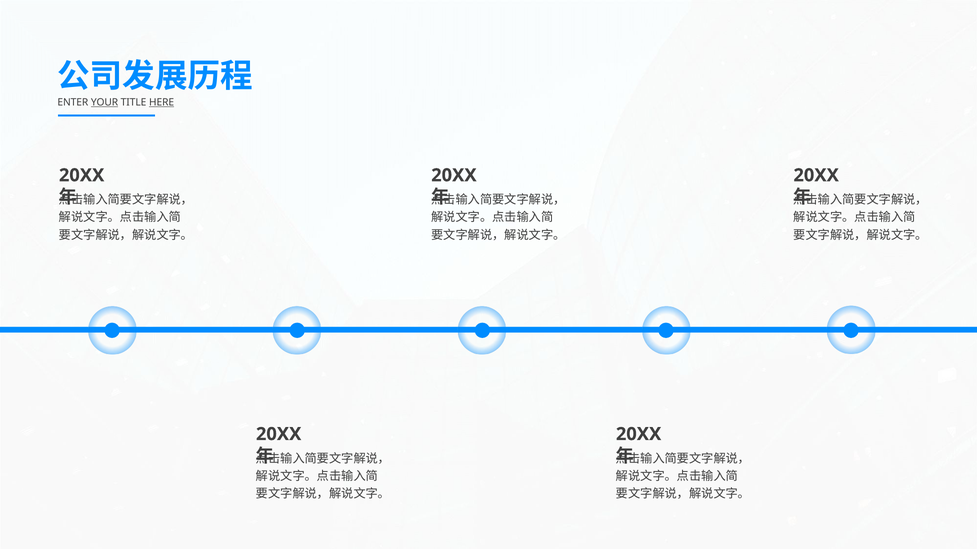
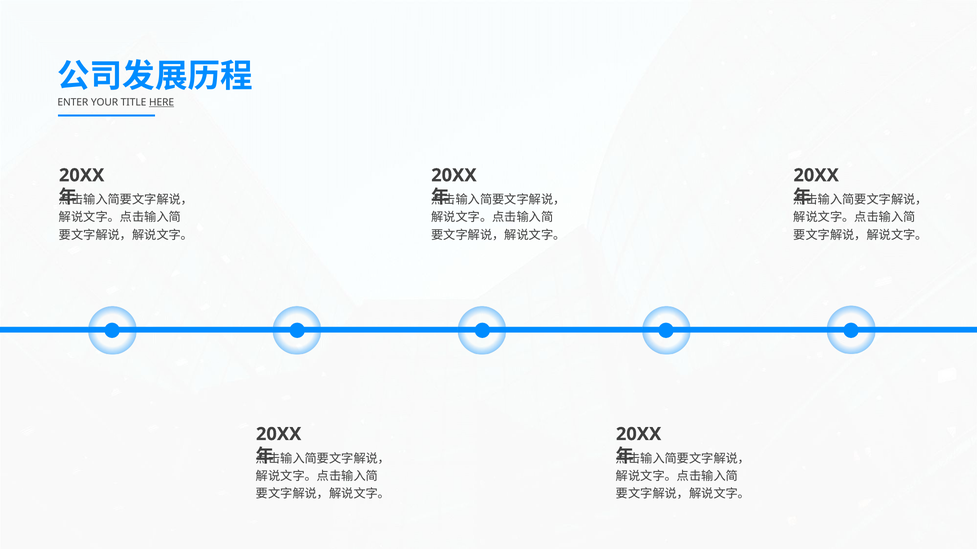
YOUR underline: present -> none (105, 103)
